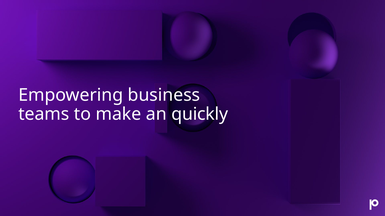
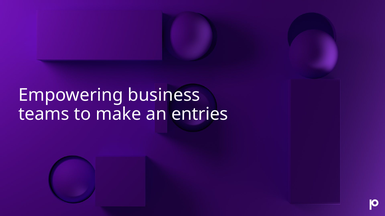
quickly: quickly -> entries (200, 114)
